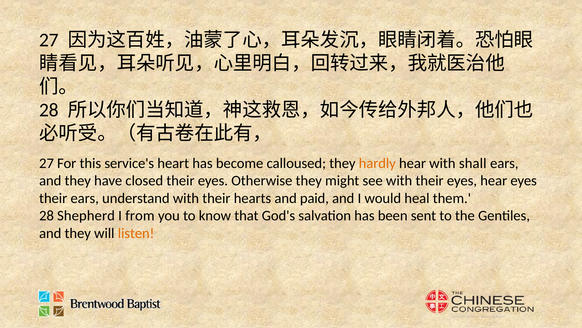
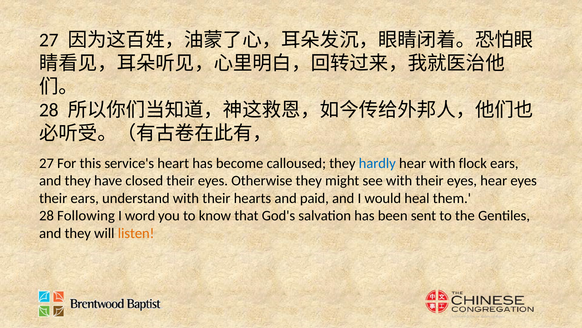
hardly colour: orange -> blue (377, 163)
shall: shall -> flock (473, 163)
Shepherd: Shepherd -> Following (86, 215)
from: from -> word (140, 215)
